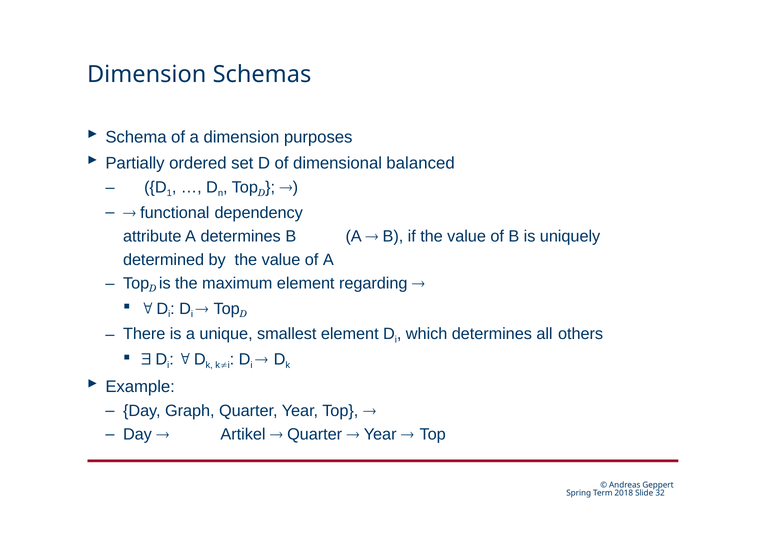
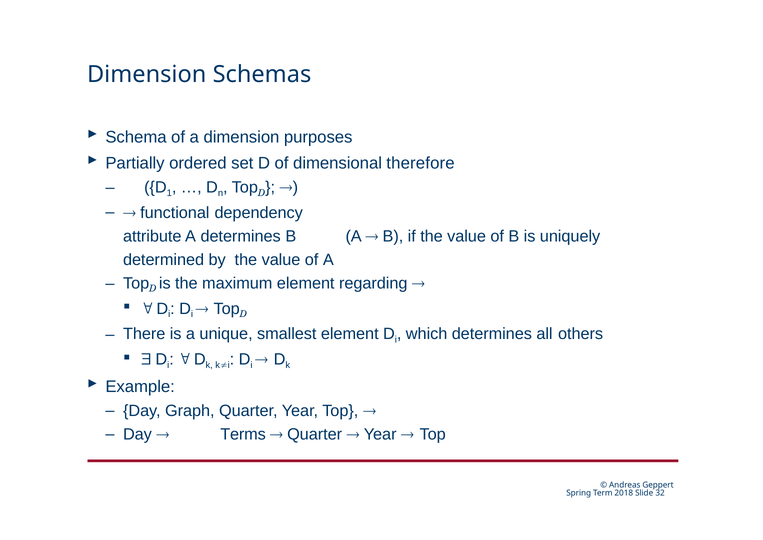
balanced: balanced -> therefore (421, 163)
Artikel: Artikel -> Terms (243, 434)
